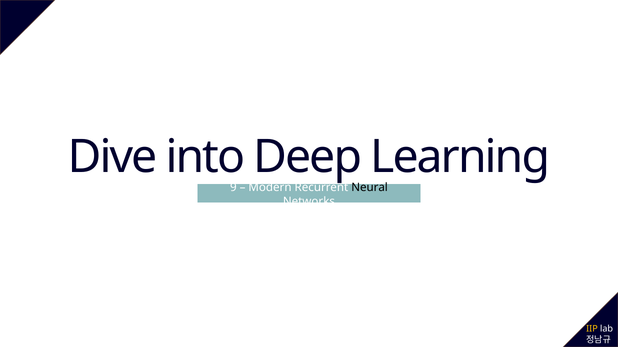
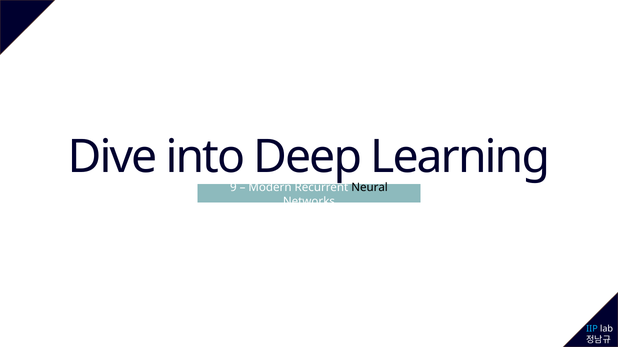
IIP colour: yellow -> light blue (592, 329)
